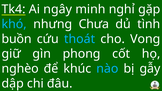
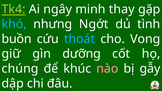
Tk4 colour: white -> light green (14, 9)
nghỉ: nghỉ -> thay (122, 9)
Chưa: Chưa -> Ngớt (94, 24)
phong: phong -> dưỡng (82, 54)
nghèo: nghèo -> chúng (20, 69)
nào colour: light blue -> pink (107, 69)
